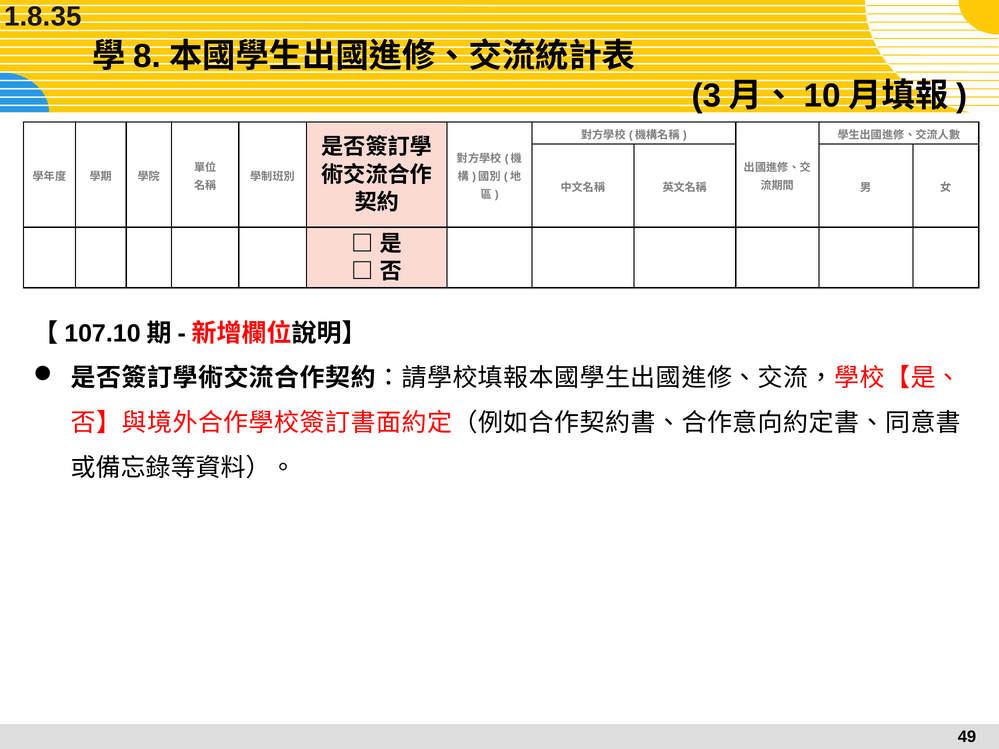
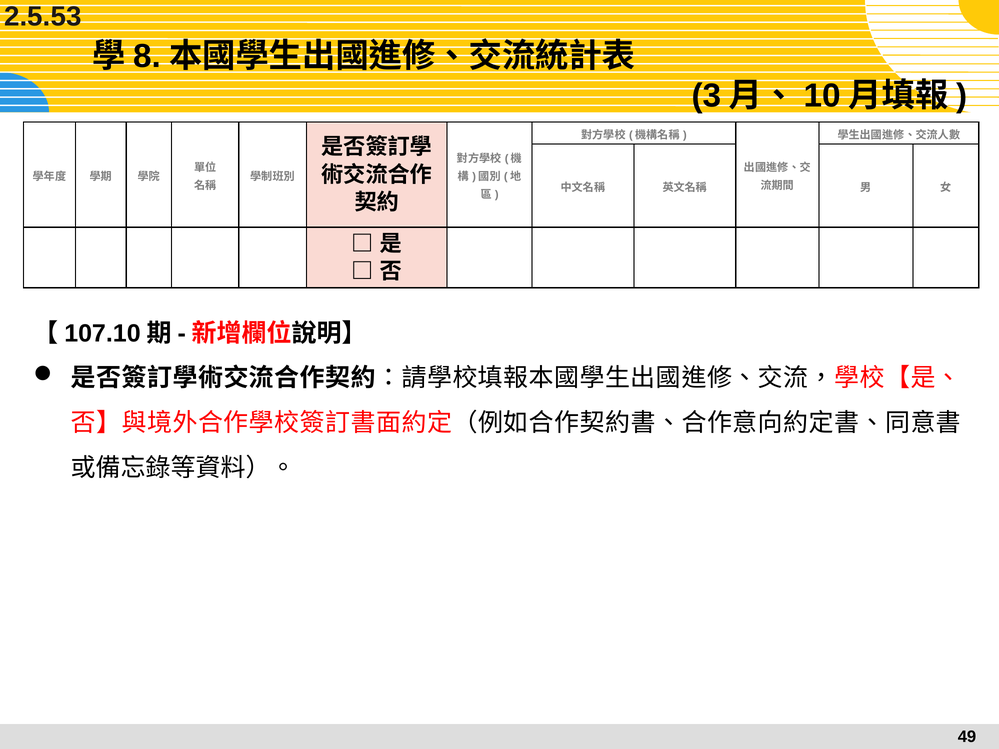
1.8.35: 1.8.35 -> 2.5.53 (43, 17)
